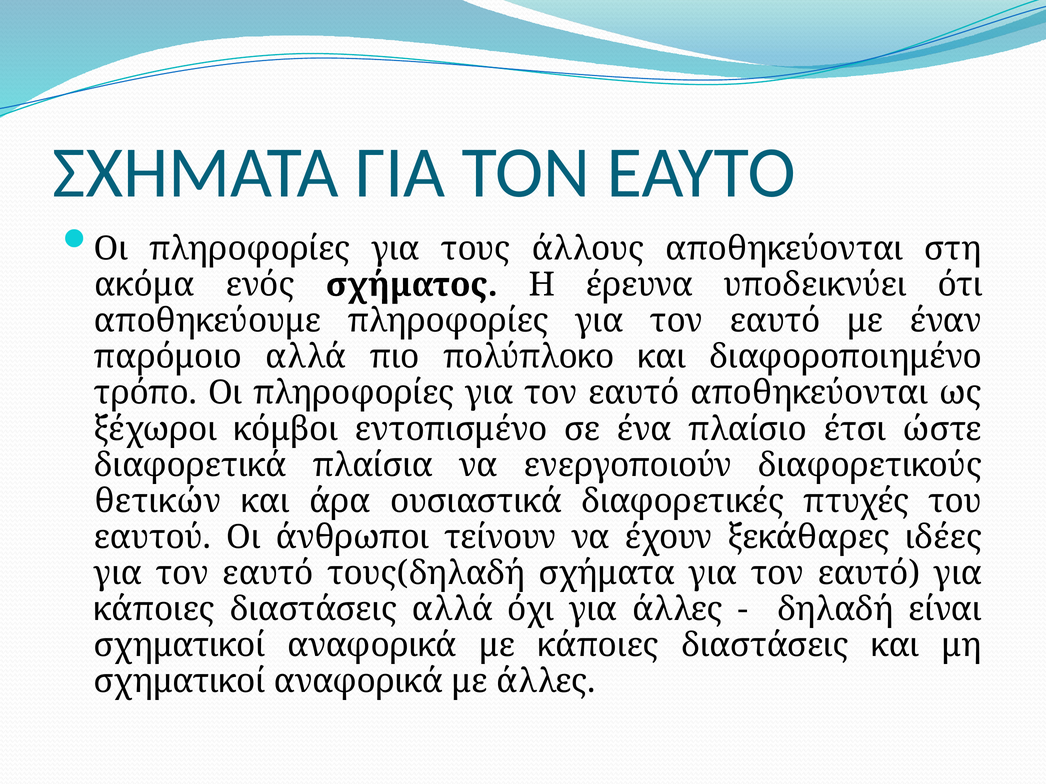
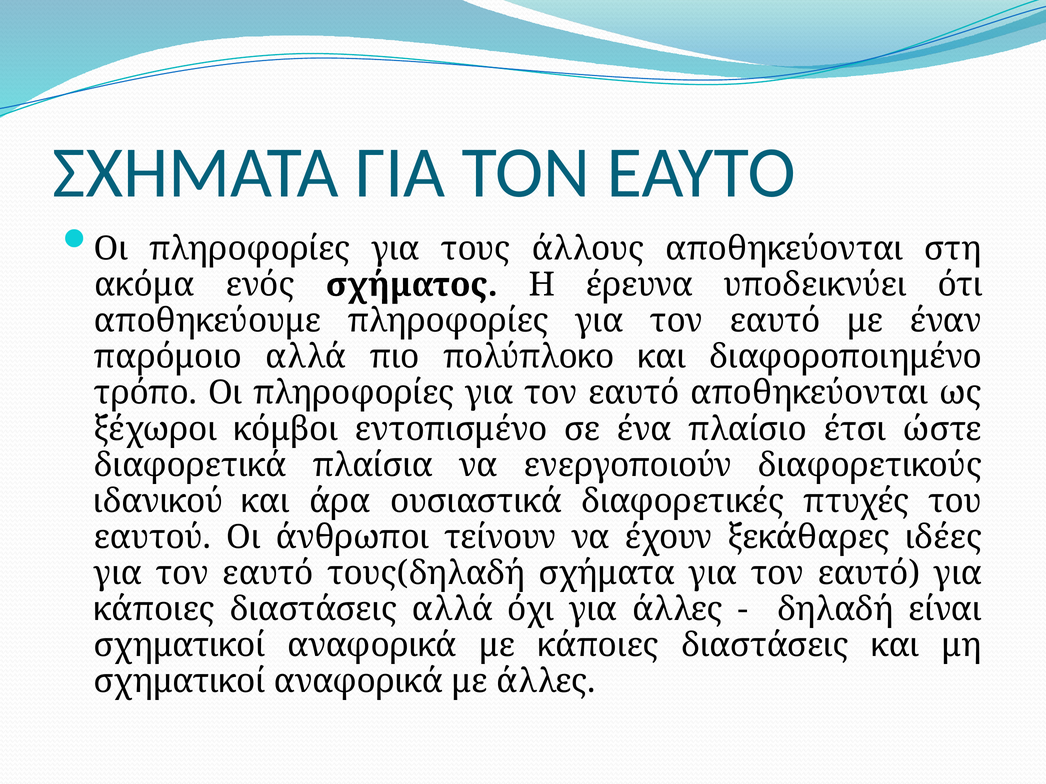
θετικών: θετικών -> ιδανικού (158, 501)
